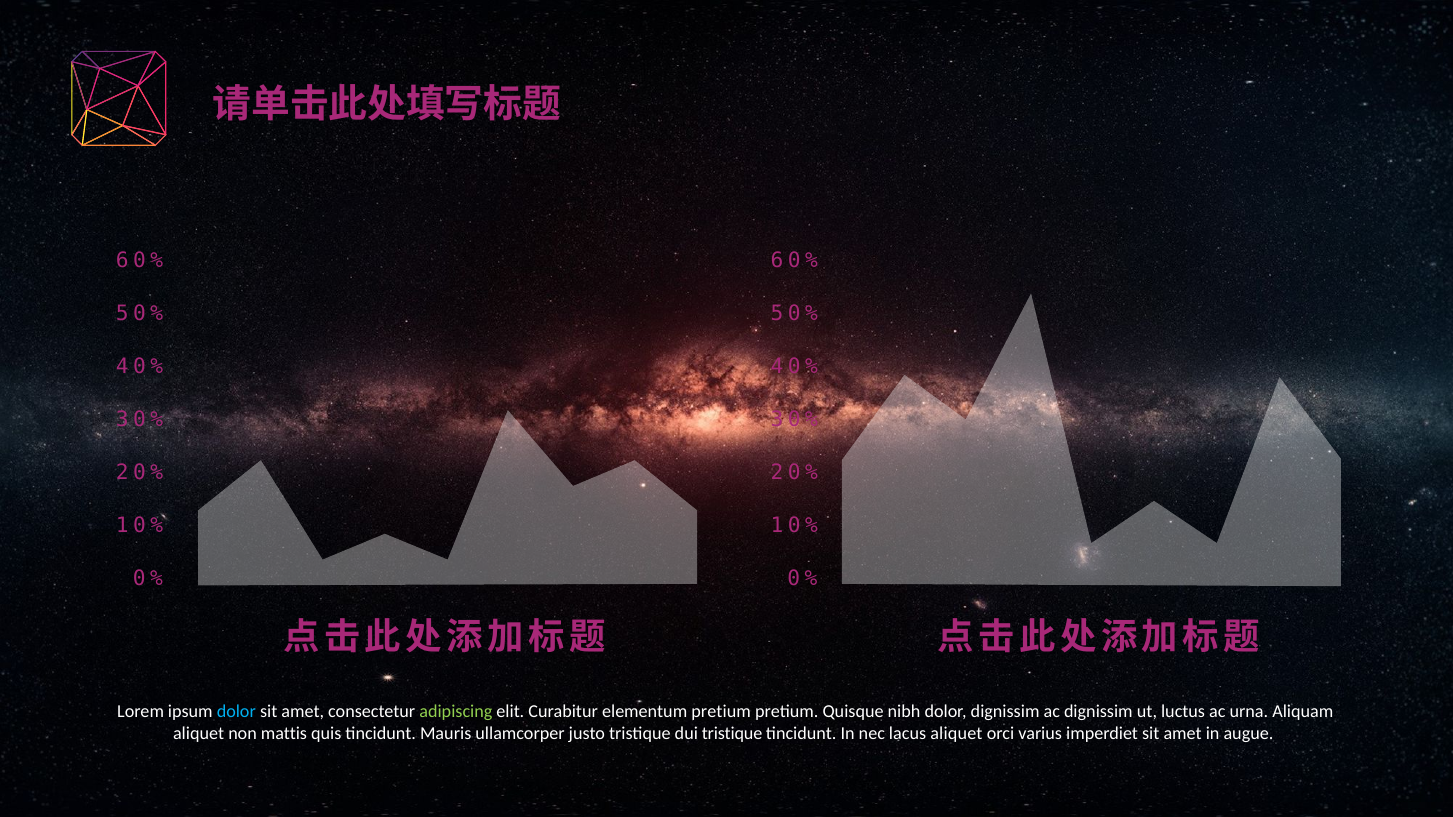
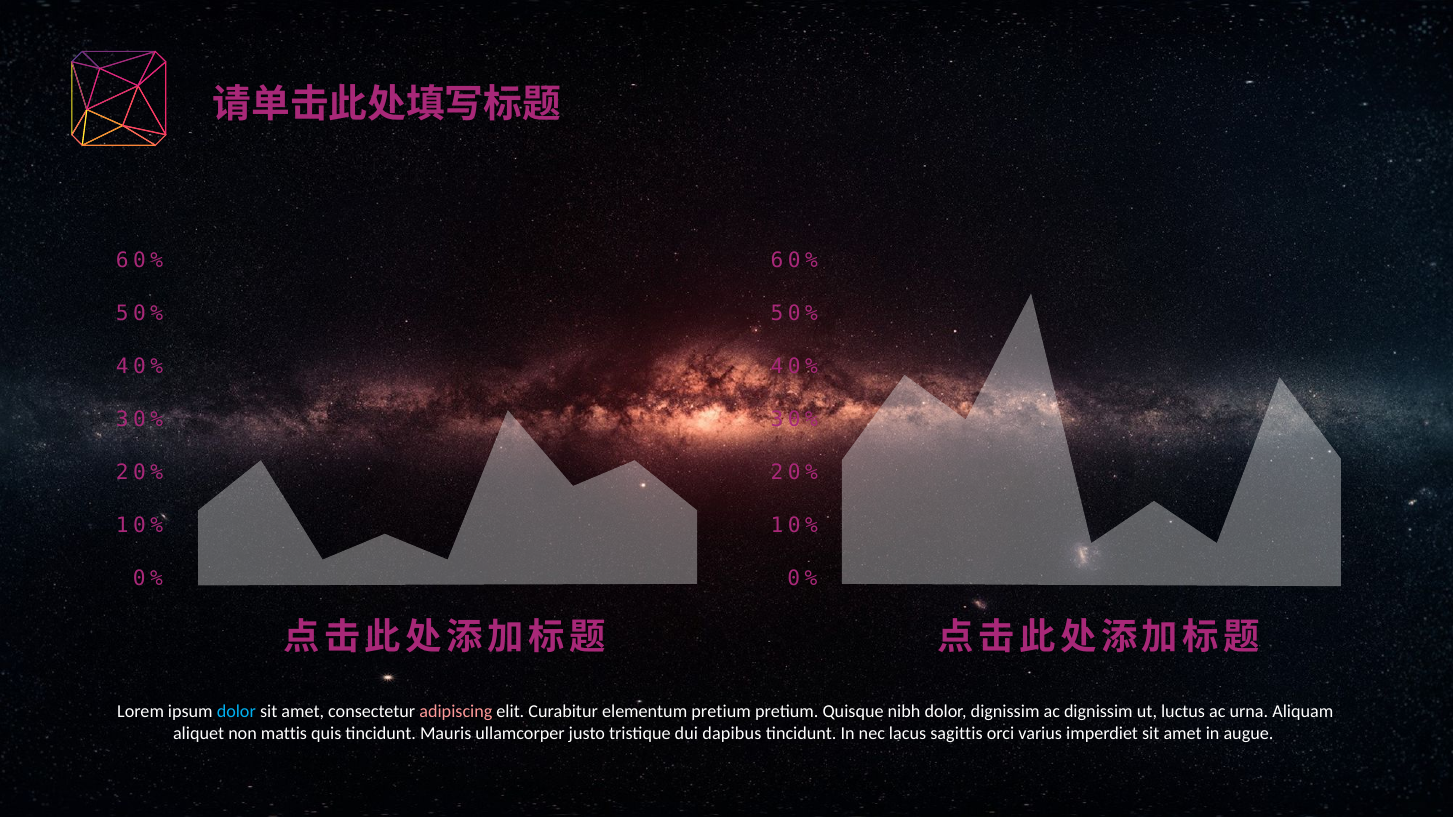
adipiscing colour: light green -> pink (456, 712)
dui tristique: tristique -> dapibus (732, 734)
lacus aliquet: aliquet -> sagittis (956, 734)
